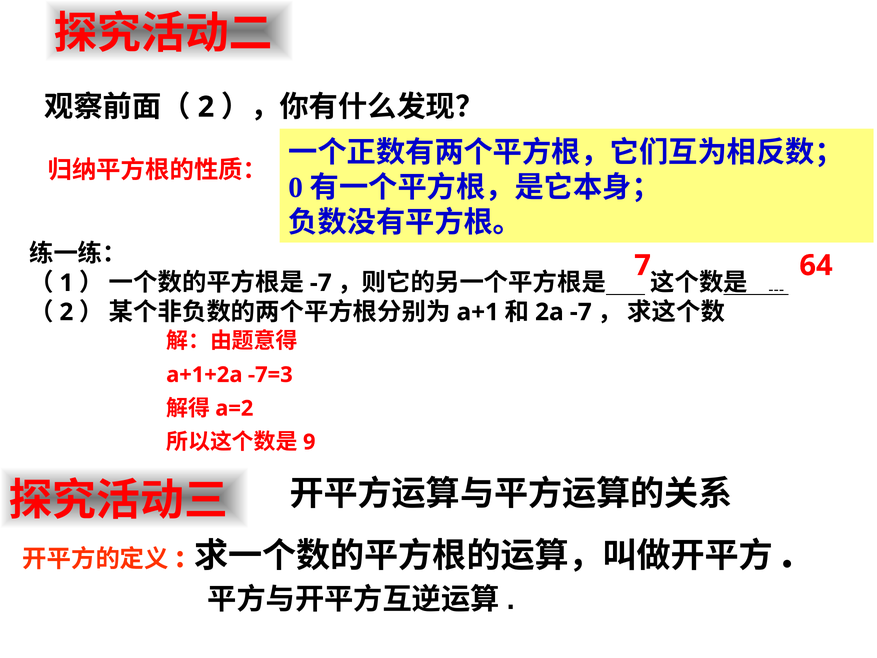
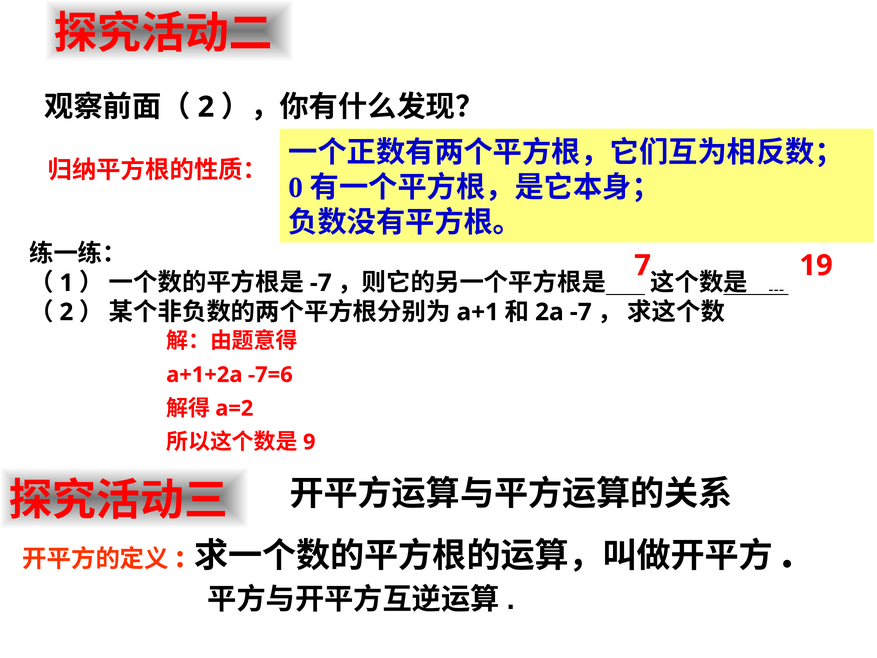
64: 64 -> 19 (816, 265)
-7=3: -7=3 -> -7=6 (270, 375)
